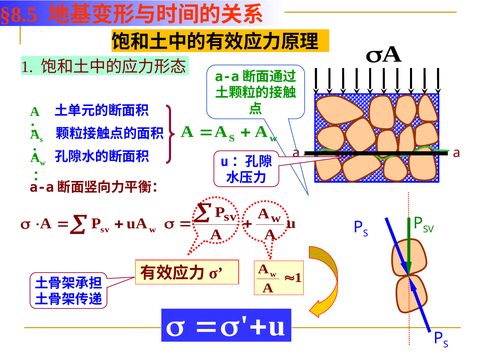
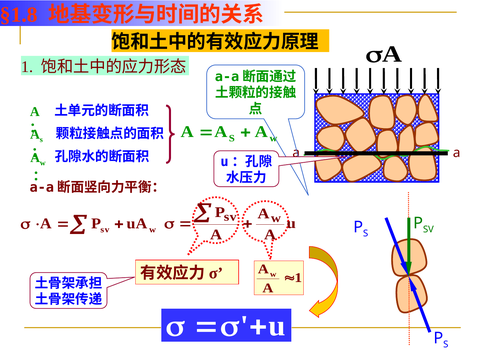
§8.5: §8.5 -> §1.8 (19, 15)
